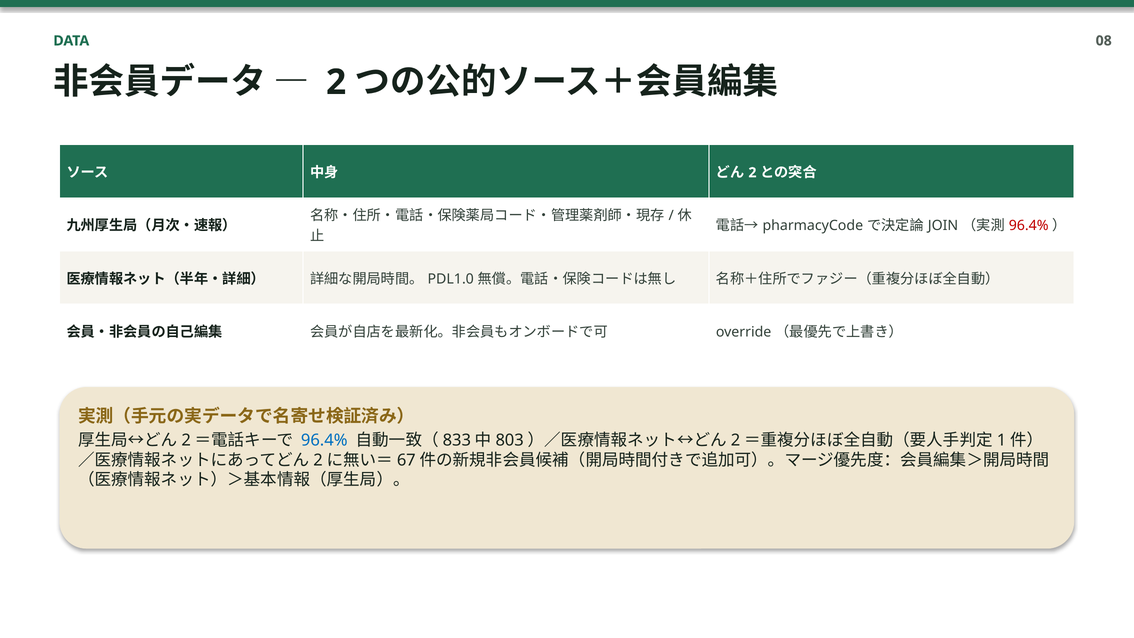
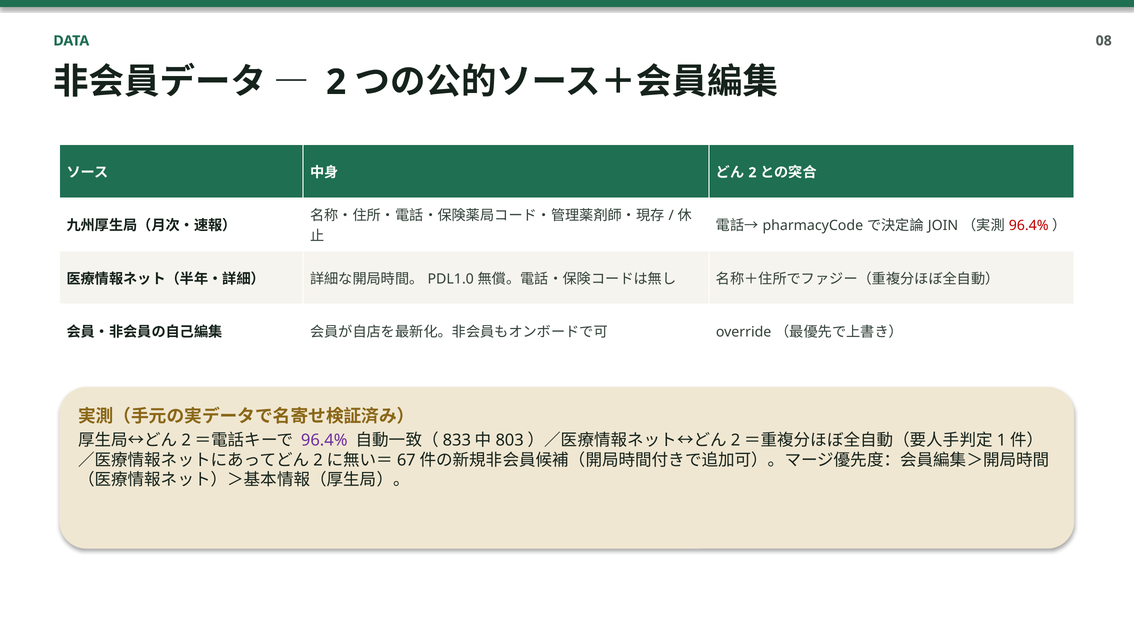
96.4% colour: blue -> purple (324, 440)
